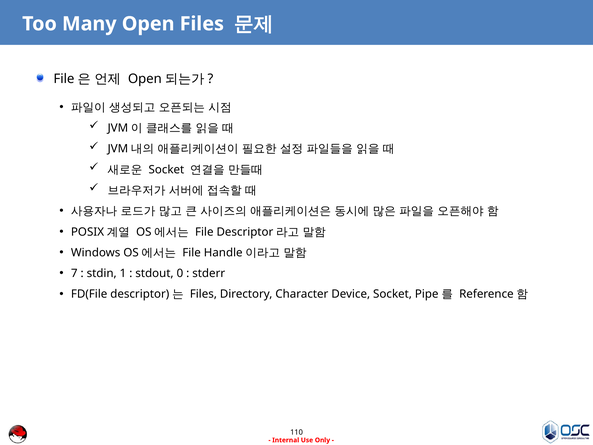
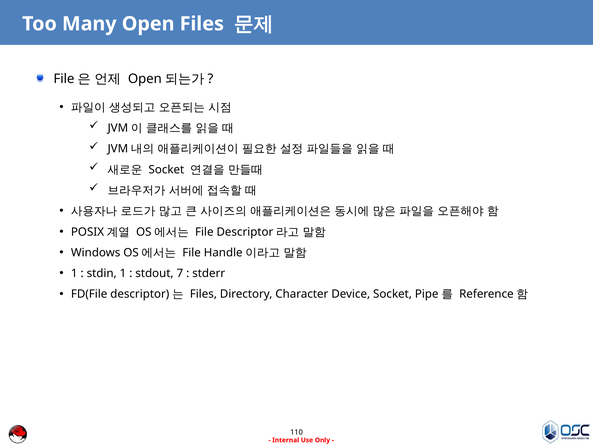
7: 7 -> 1 (74, 273)
0: 0 -> 7 (180, 273)
